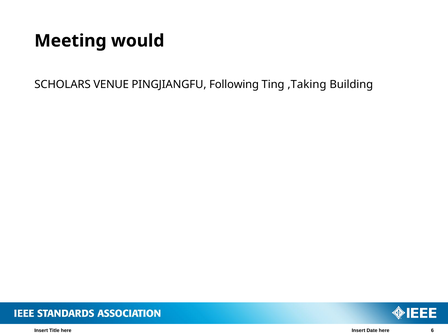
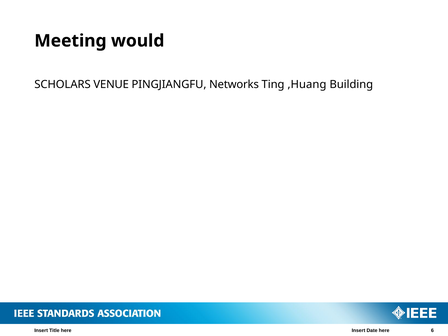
Following: Following -> Networks (234, 84)
,Taking: ,Taking -> ,Huang (307, 84)
